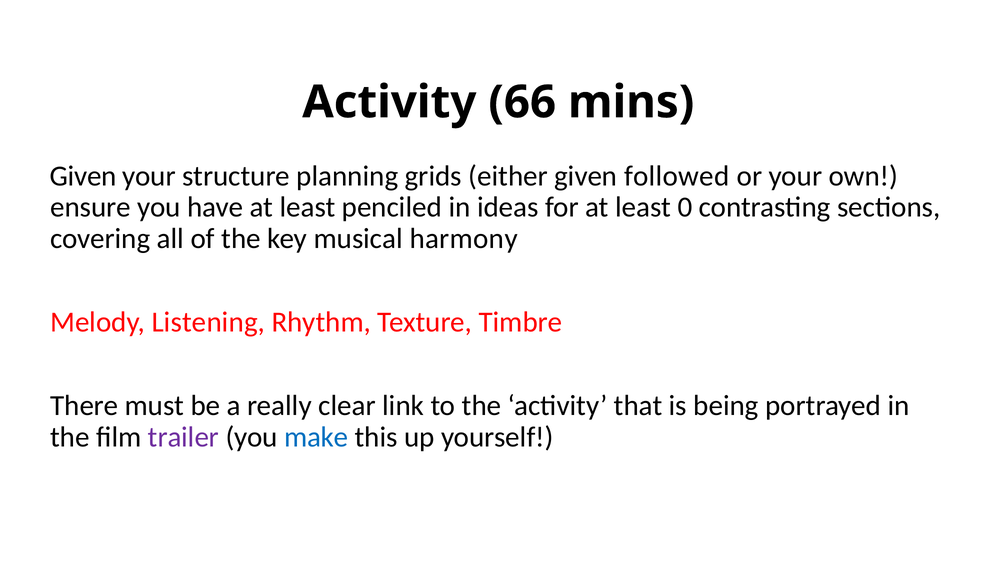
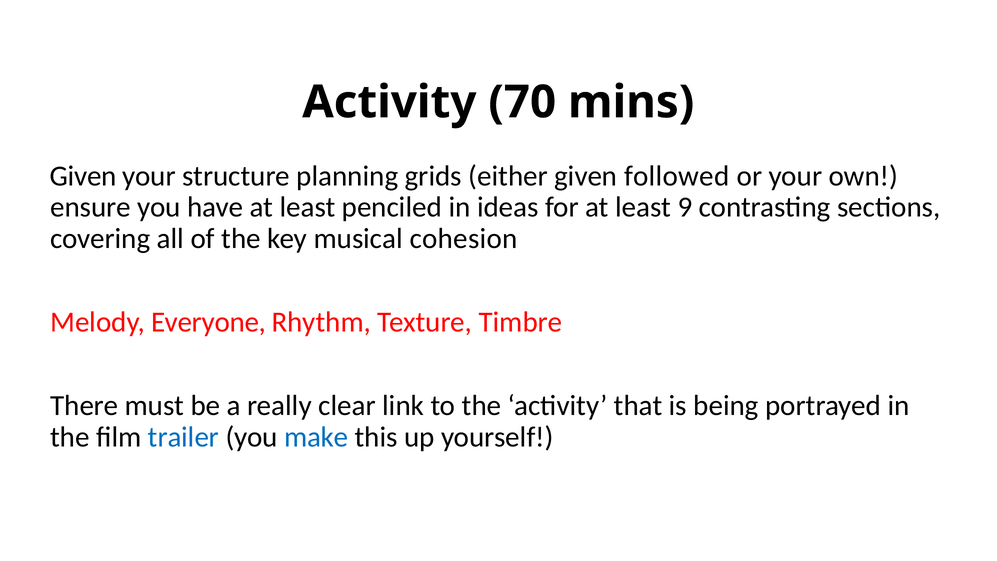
66: 66 -> 70 (522, 102)
0: 0 -> 9 (685, 207)
harmony: harmony -> cohesion (464, 239)
Listening: Listening -> Everyone (209, 322)
trailer colour: purple -> blue (183, 437)
